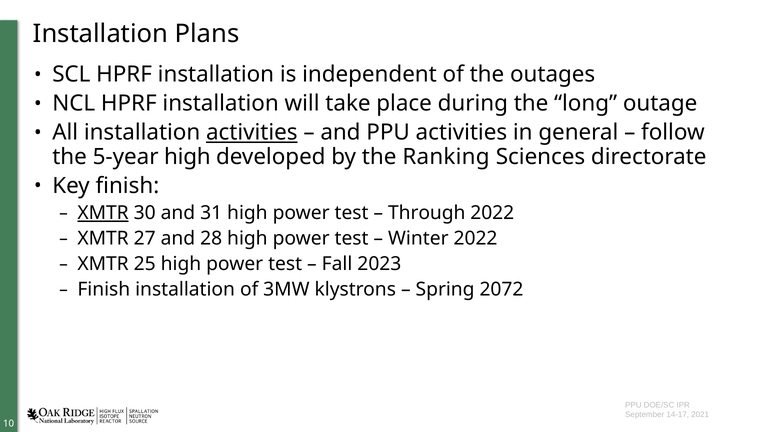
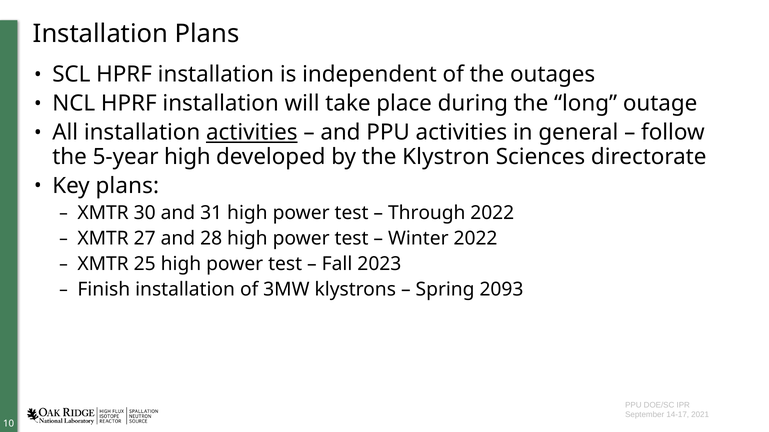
Ranking: Ranking -> Klystron (446, 157)
Key finish: finish -> plans (127, 186)
XMTR underline: present -> none (103, 213)
2072: 2072 -> 2093 (501, 290)
